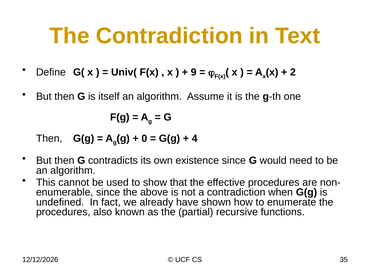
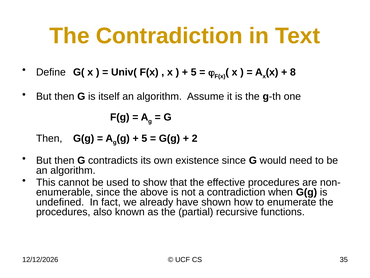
9: 9 -> 5 (194, 72)
2: 2 -> 8 (293, 72)
0: 0 -> 5 (144, 138)
4: 4 -> 2 (195, 138)
